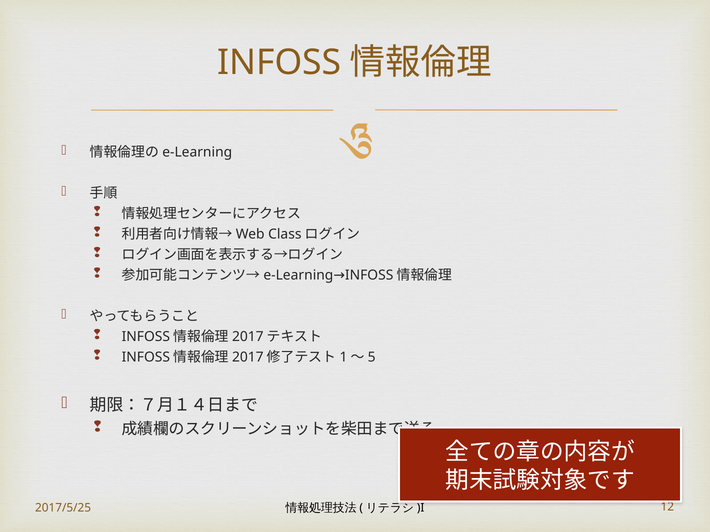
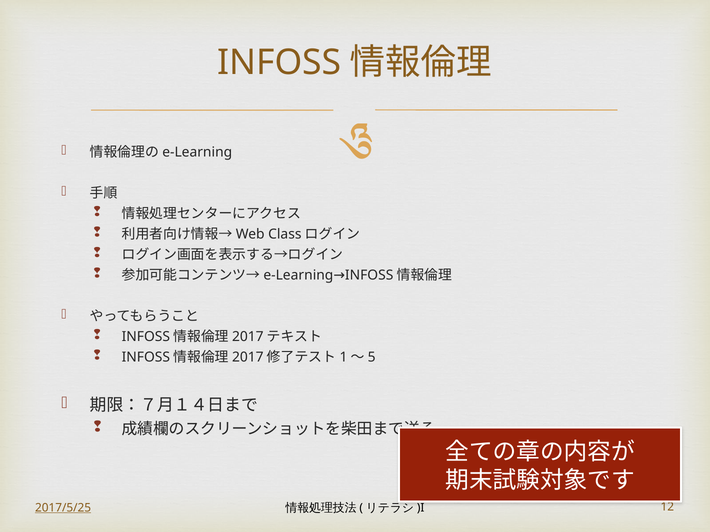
2017/5/25 underline: none -> present (63, 508)
